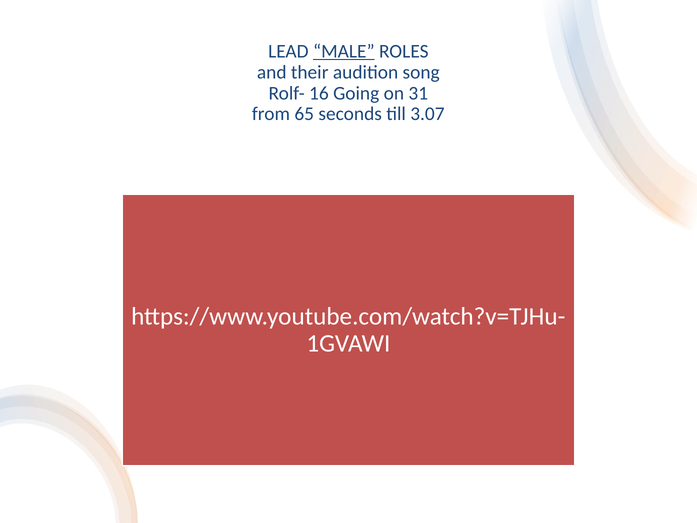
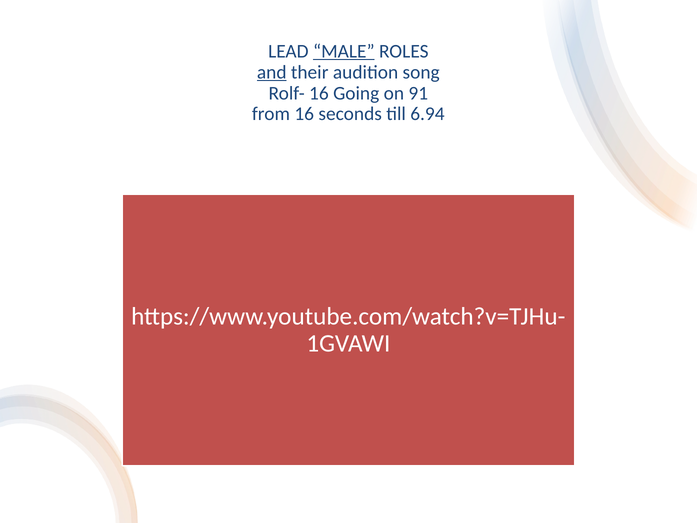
and underline: none -> present (272, 72)
31: 31 -> 91 (418, 93)
from 65: 65 -> 16 (304, 114)
3.07: 3.07 -> 6.94 (427, 114)
